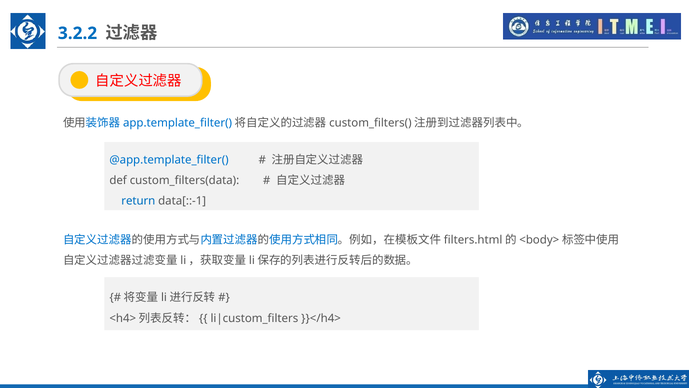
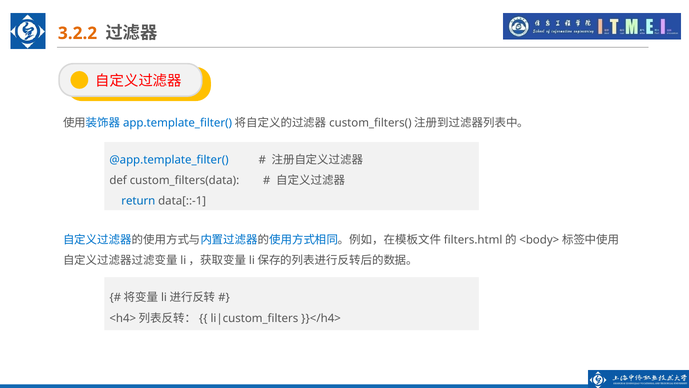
3.2.2 colour: blue -> orange (78, 33)
